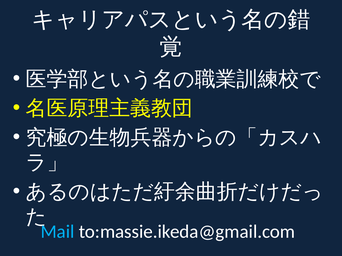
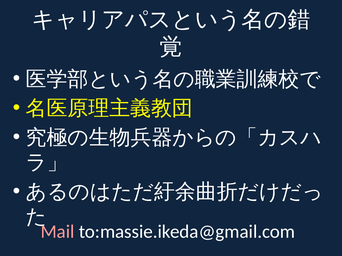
Mail colour: light blue -> pink (58, 232)
